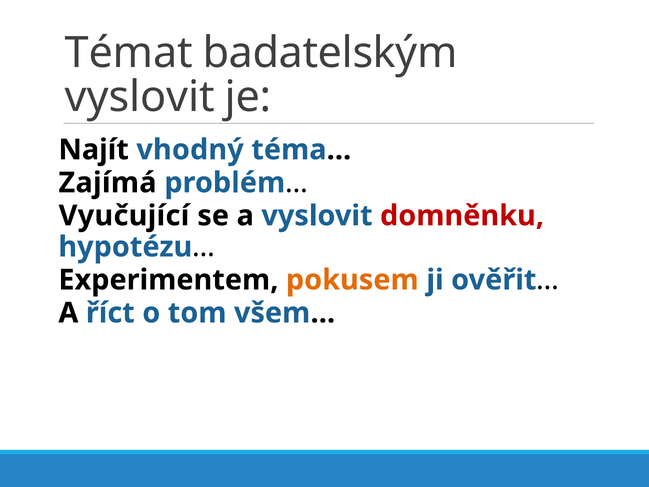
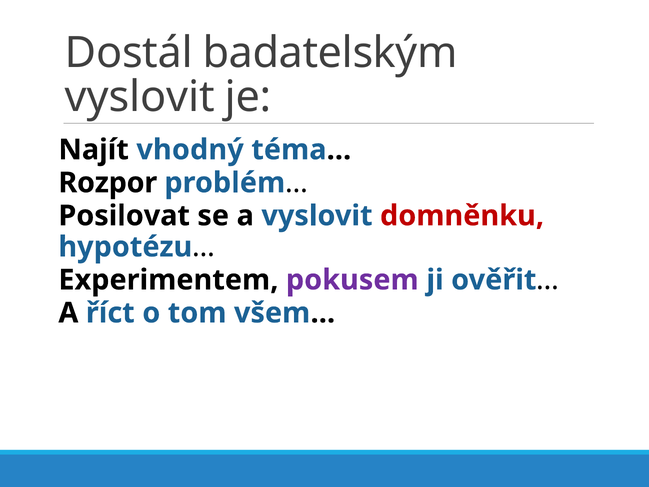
Témat: Témat -> Dostál (129, 53)
Zajímá: Zajímá -> Rozpor (108, 183)
Vyučující: Vyučující -> Posilovat (124, 216)
pokusem colour: orange -> purple (352, 280)
